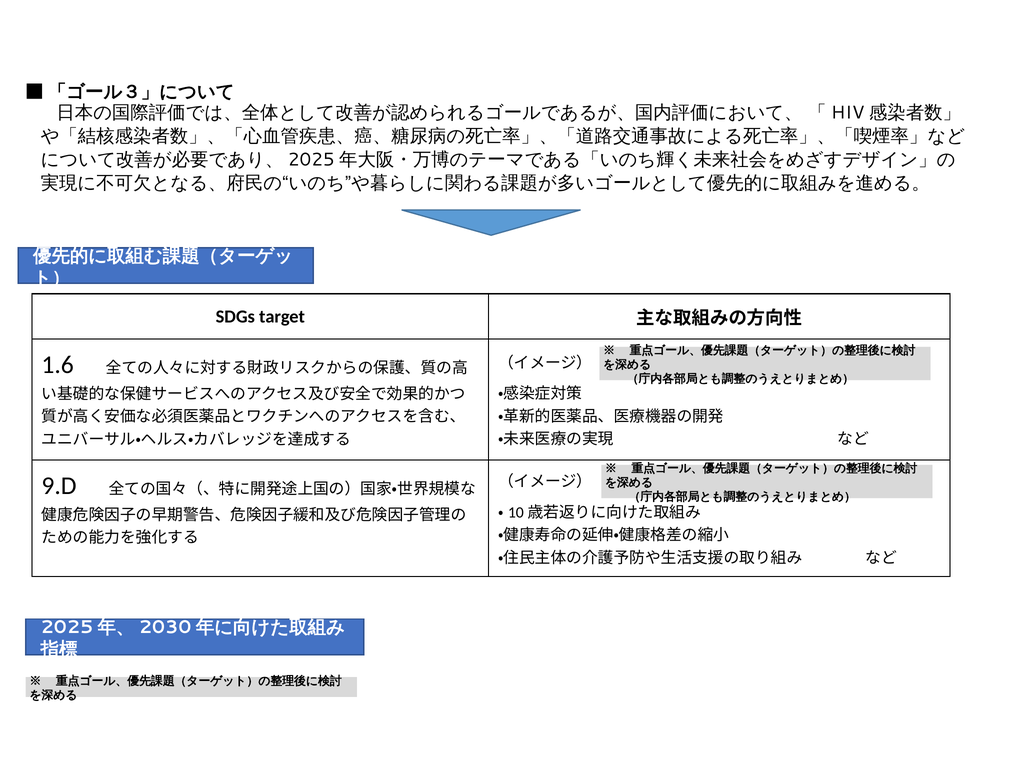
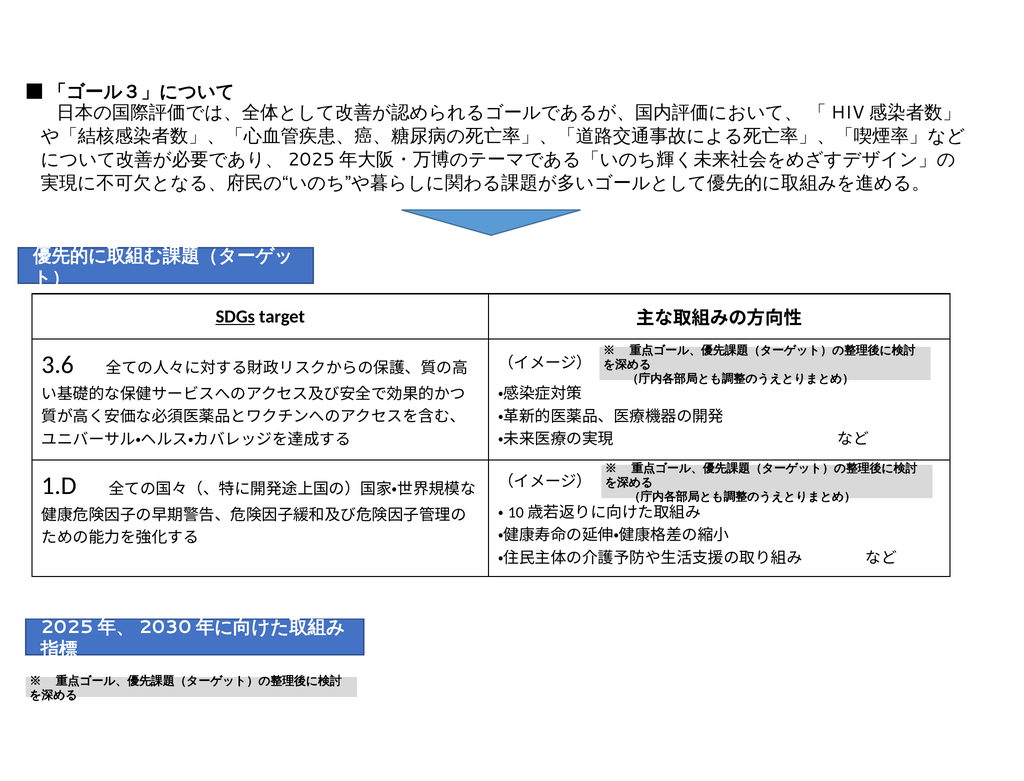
SDGs underline: none -> present (235, 317)
1.6: 1.6 -> 3.6 (58, 365)
9.D: 9.D -> 1.D (59, 486)
